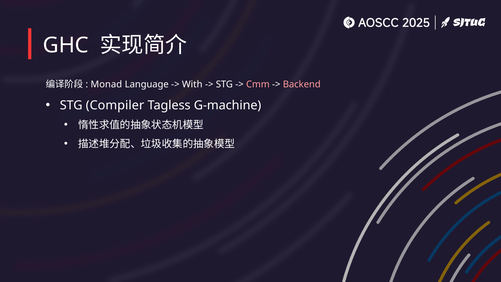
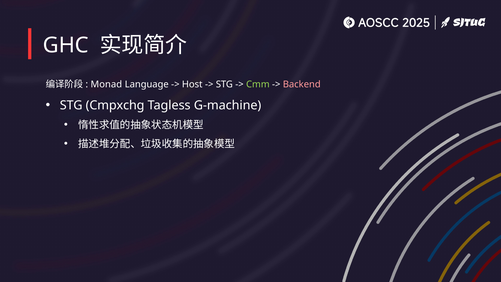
With: With -> Host (192, 84)
Cmm colour: pink -> light green (258, 84)
Compiler: Compiler -> Cmpxchg (115, 105)
